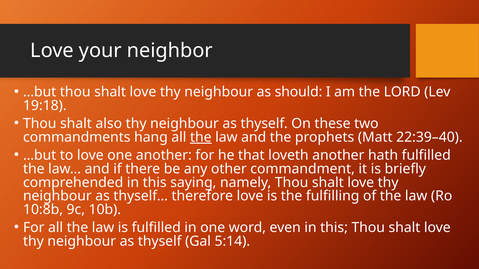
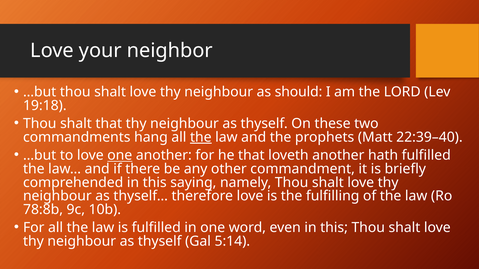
shalt also: also -> that (109, 124)
one underline: none -> present (120, 156)
10:8b: 10:8b -> 78:8b (43, 210)
